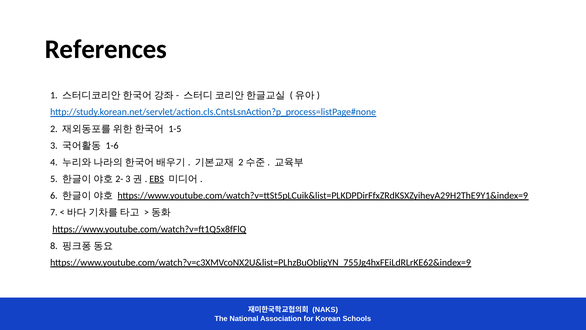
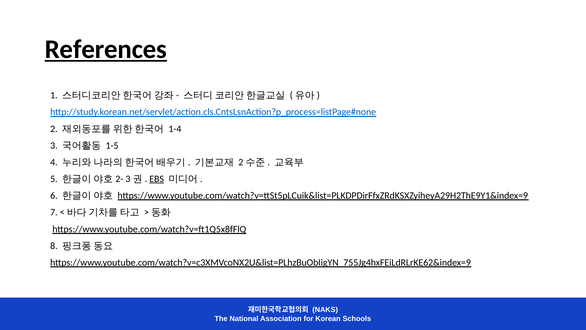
References underline: none -> present (106, 49)
1-5: 1-5 -> 1-4 (175, 129)
1-6: 1-6 -> 1-5 (112, 145)
